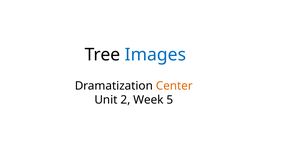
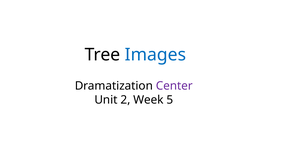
Center colour: orange -> purple (174, 86)
